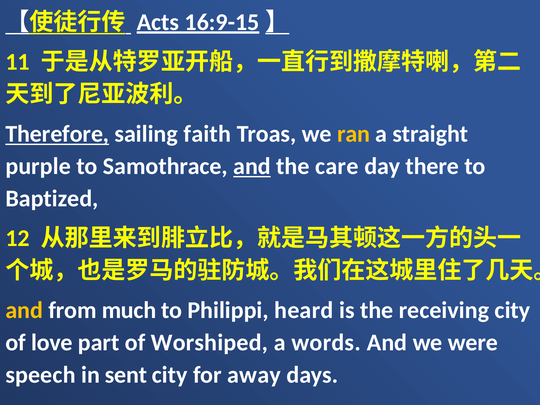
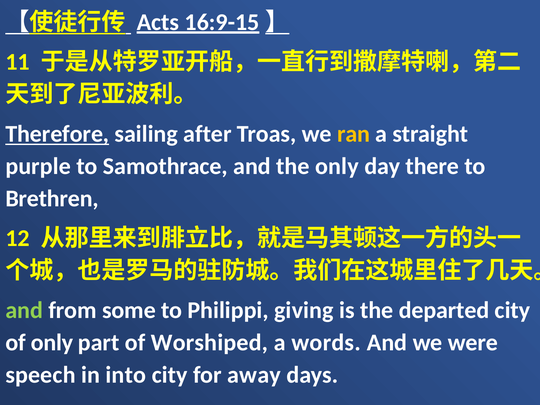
faith: faith -> after (207, 134)
and underline: present -> none (252, 166)
the care: care -> only (337, 166)
Baptized: Baptized -> Brethren (52, 198)
and colour: yellow -> light green (24, 310)
much: much -> some (129, 310)
heard: heard -> giving (304, 310)
receiving: receiving -> departed (444, 310)
of love: love -> only (52, 343)
sent: sent -> into (126, 375)
